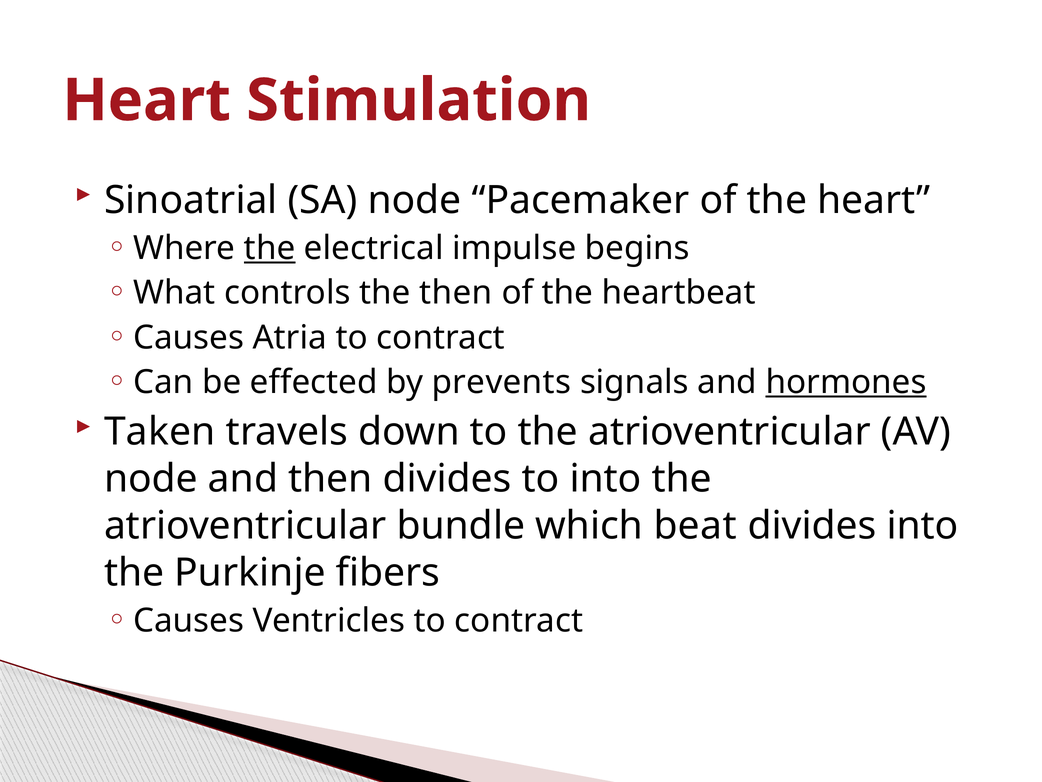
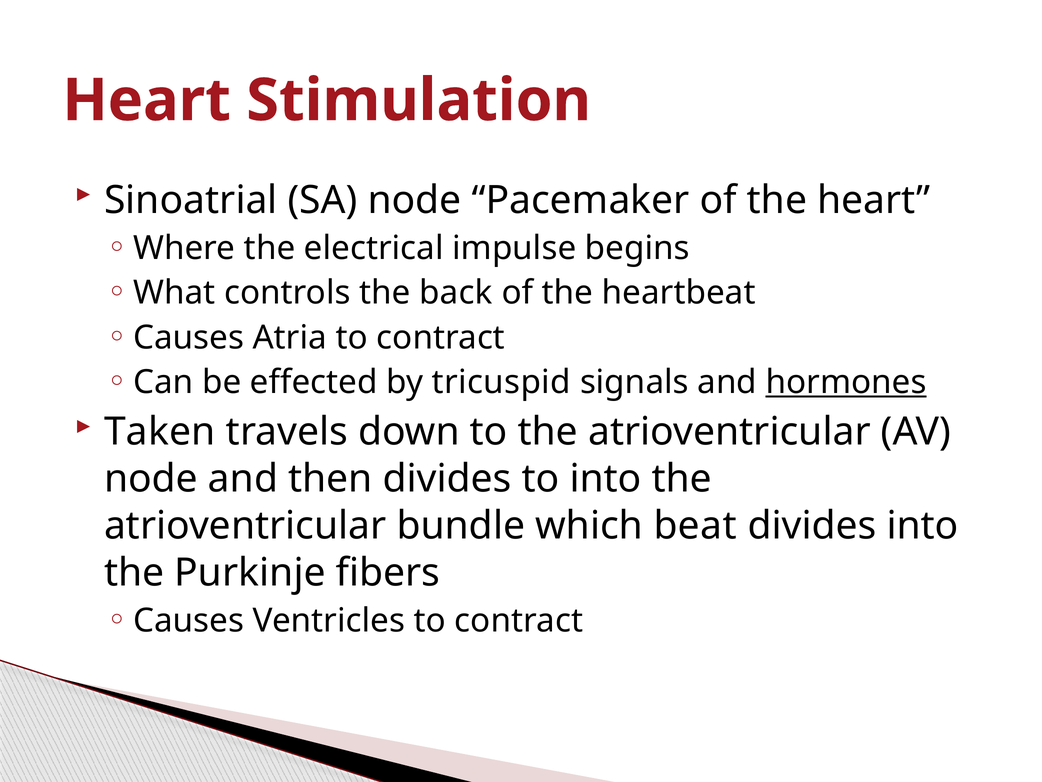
the underline: present -> none (270, 248)
the then: then -> back (456, 293)
prevents: prevents -> tricuspid (501, 382)
